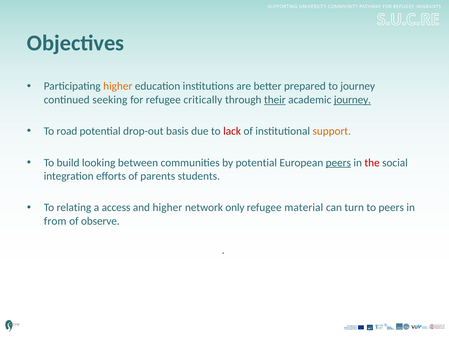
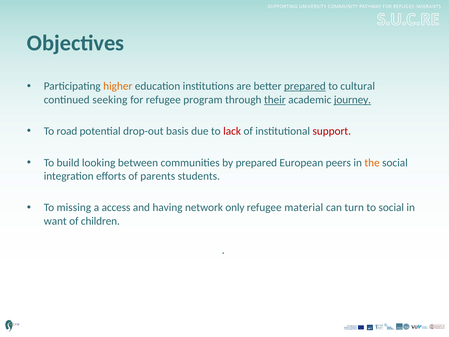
prepared underline: none -> present (305, 86)
to journey: journey -> cultural (358, 86)
critically: critically -> program (203, 100)
support colour: orange -> red (332, 131)
by potential: potential -> prepared (256, 163)
peers underline: present -> none (338, 163)
the colour: red -> orange (372, 163)
relating: relating -> missing (74, 207)
and higher: higher -> having (168, 207)
to peers: peers -> social (391, 207)
from: from -> want (55, 221)
observe: observe -> children (100, 221)
